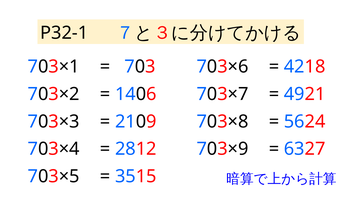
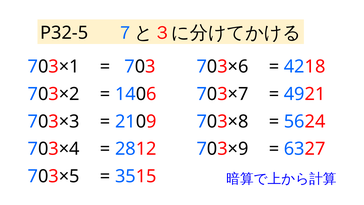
P32-1: P32-1 -> P32-5 (64, 33)
